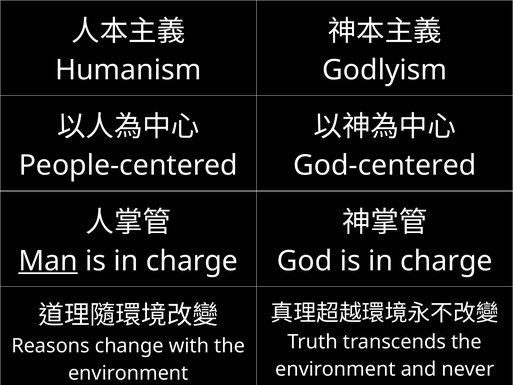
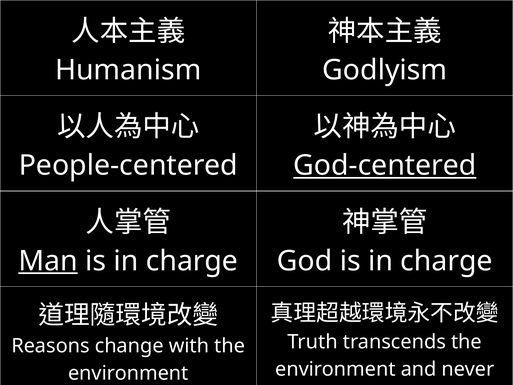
God-centered underline: none -> present (385, 165)
